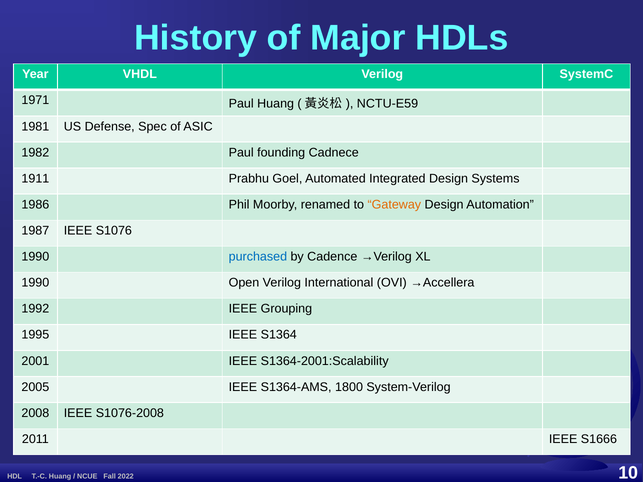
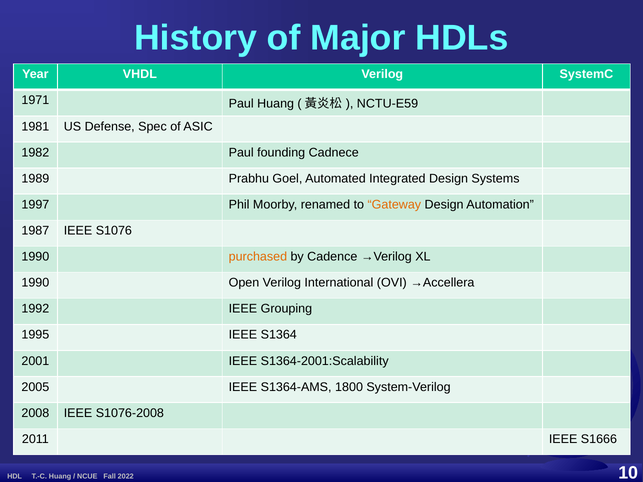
1911: 1911 -> 1989 (35, 179)
1986: 1986 -> 1997 (35, 205)
purchased colour: blue -> orange (258, 257)
